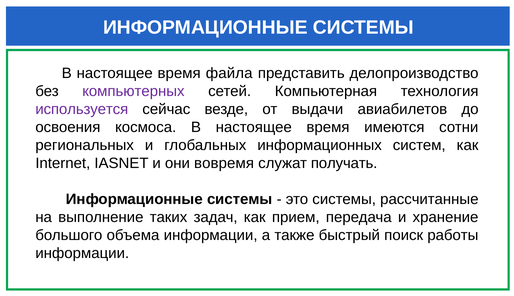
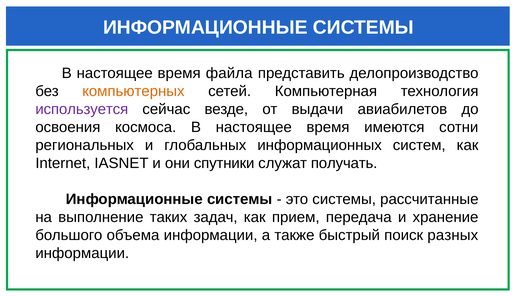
компьютерных colour: purple -> orange (133, 91)
вовремя: вовремя -> спутники (224, 164)
работы: работы -> разных (453, 236)
